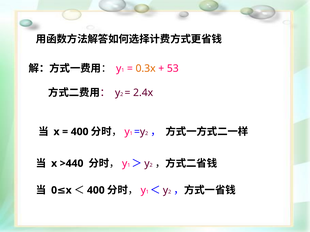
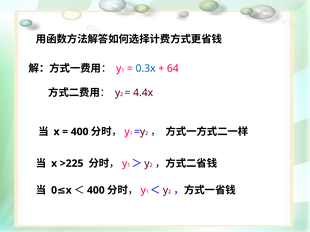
0.3x colour: orange -> blue (146, 69)
53: 53 -> 64 (173, 69)
2.4x: 2.4x -> 4.4x (143, 93)
>440: >440 -> >225 (72, 164)
